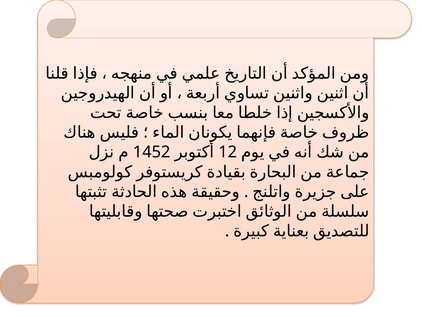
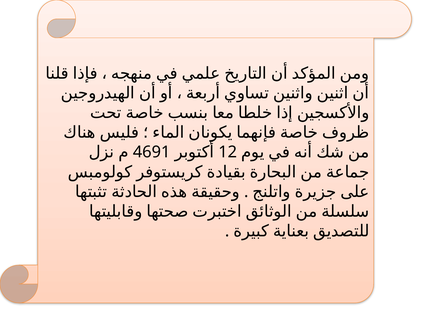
1452: 1452 -> 4691 (152, 152)
